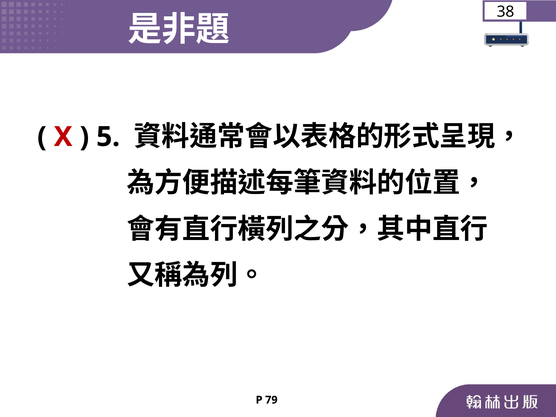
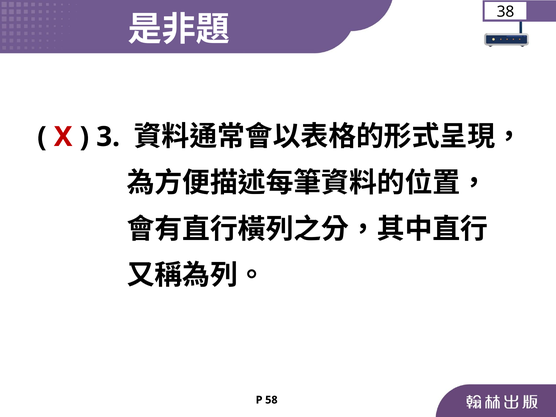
5: 5 -> 3 (108, 137)
79: 79 -> 58 (271, 400)
